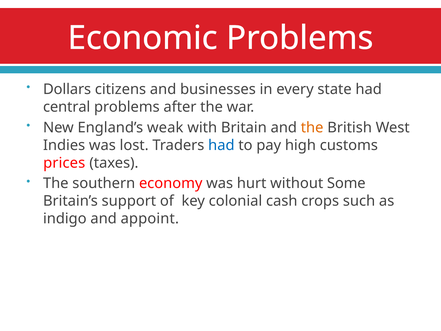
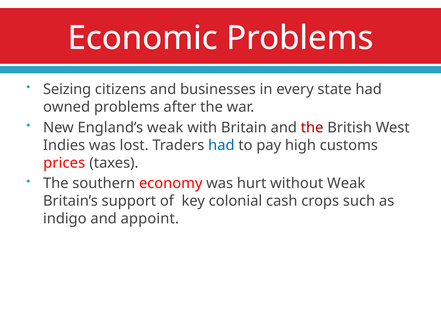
Dollars: Dollars -> Seizing (67, 89)
central: central -> owned (67, 107)
the colour: orange -> red (312, 127)
without Some: Some -> Weak (346, 183)
